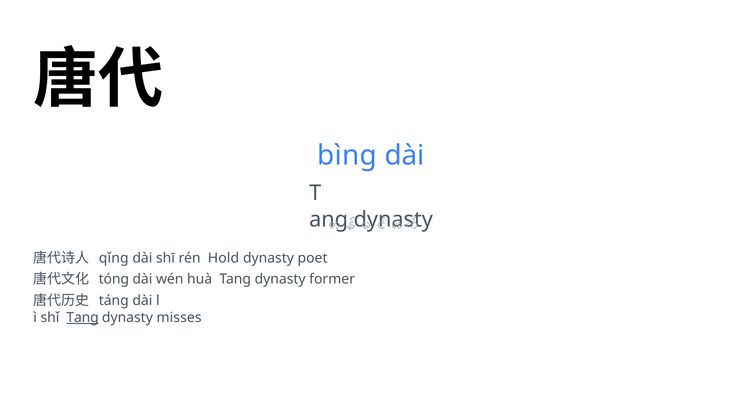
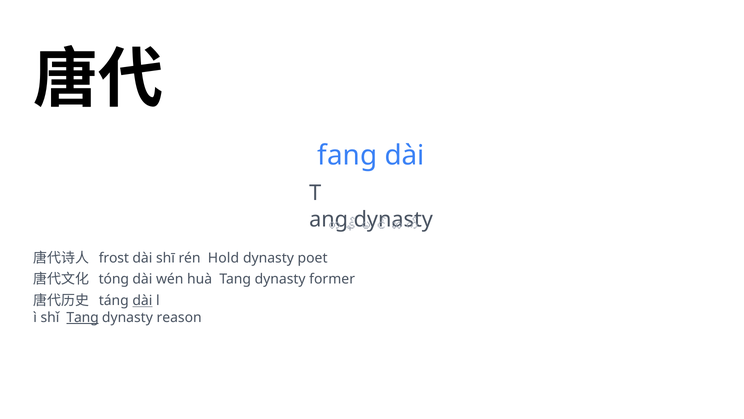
bìng: bìng -> fang (347, 155)
qǐng: qǐng -> frost (114, 258)
dài underline: none -> present (142, 300)
misses: misses -> reason (179, 317)
